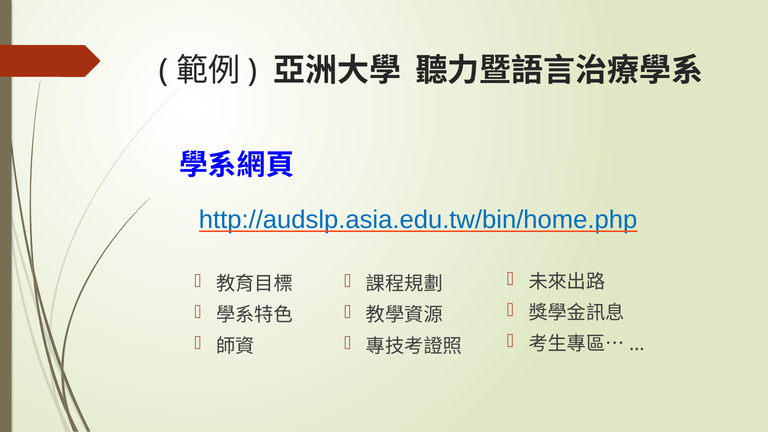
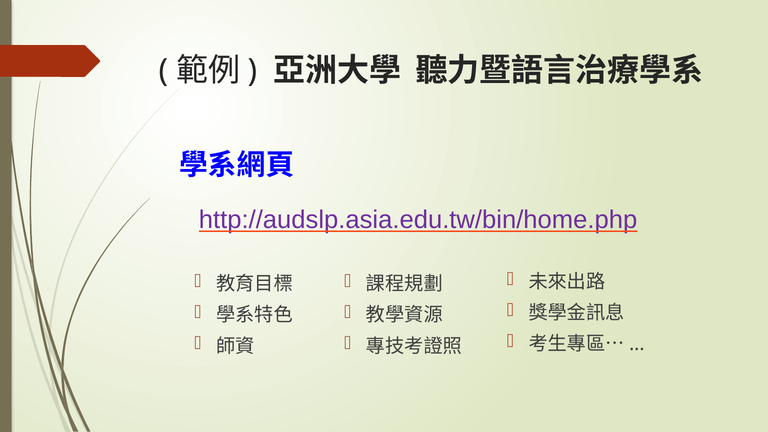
http://audslp.asia.edu.tw/bin/home.php colour: blue -> purple (418, 220)
